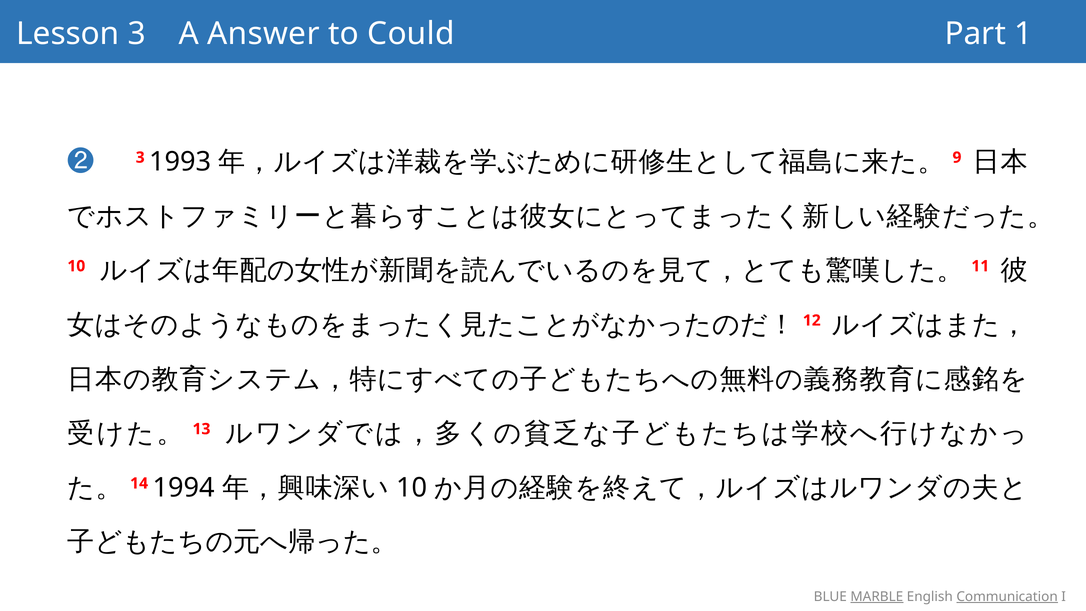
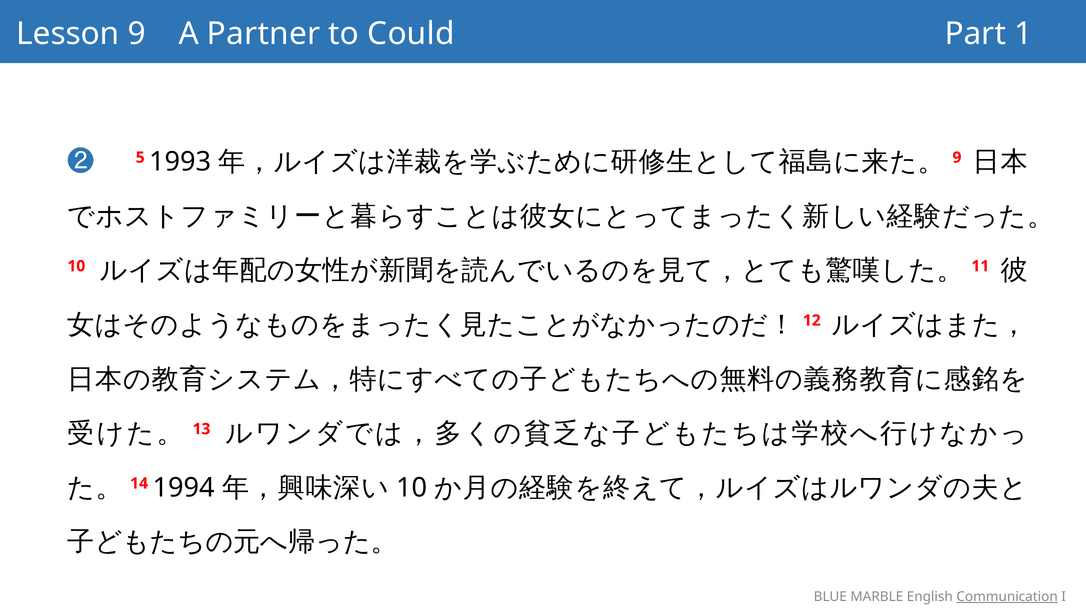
Lesson 3: 3 -> 9 (137, 34)
Answer: Answer -> Partner (264, 34)
❷ 3: 3 -> 5 (140, 157)
MARBLE underline: present -> none (877, 596)
